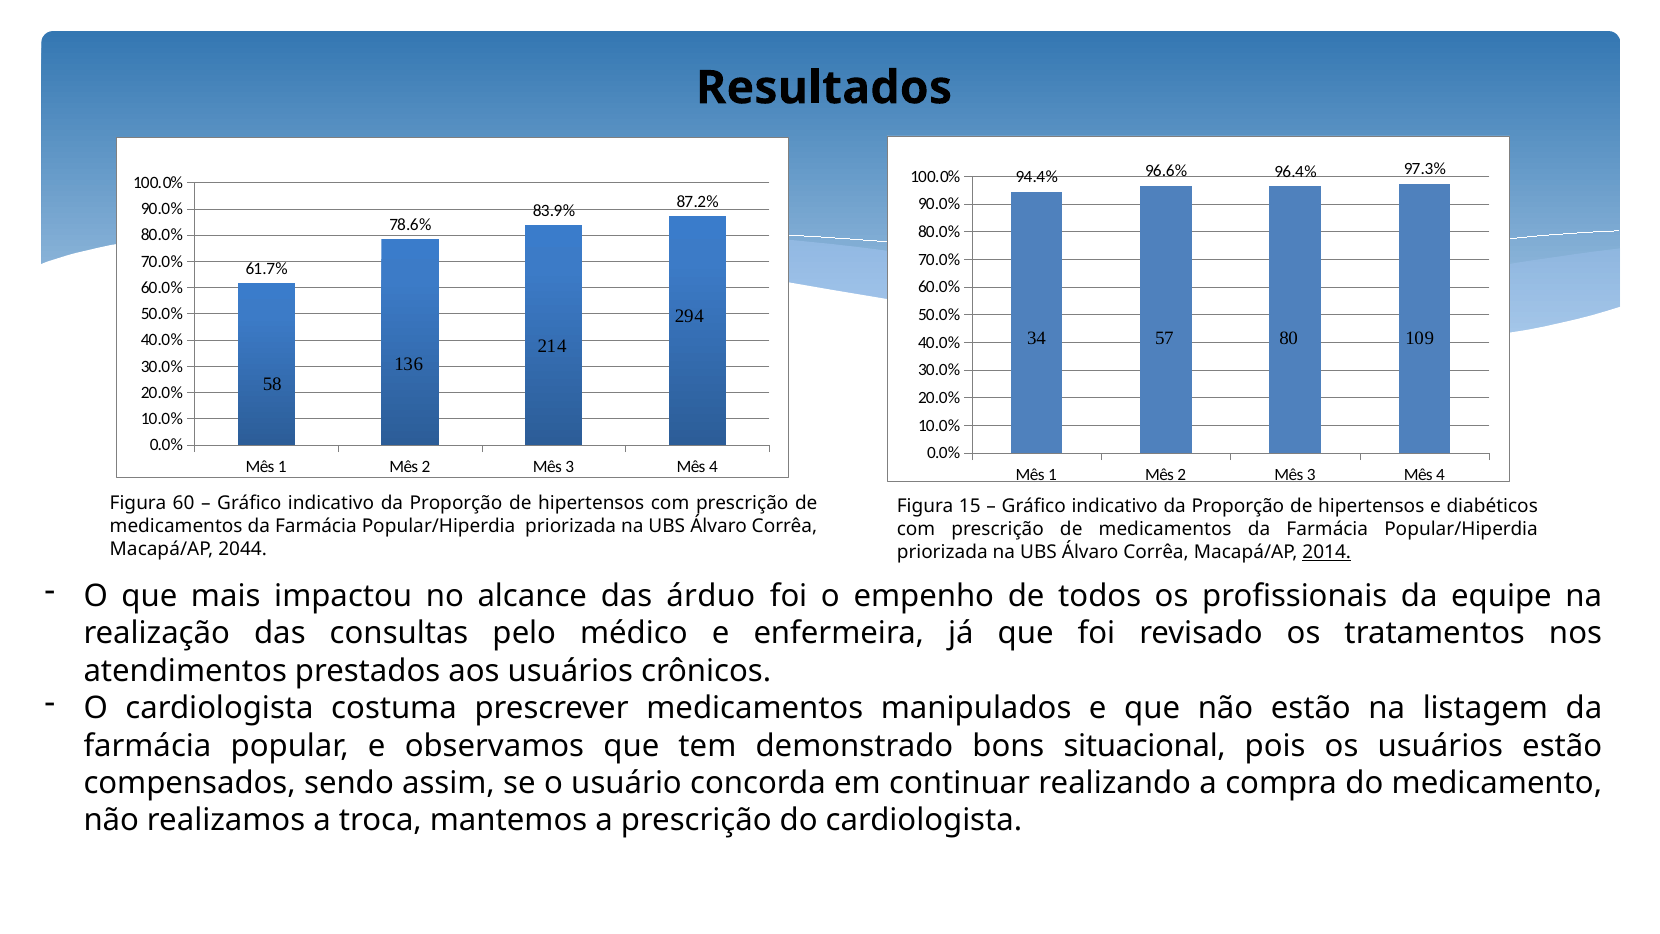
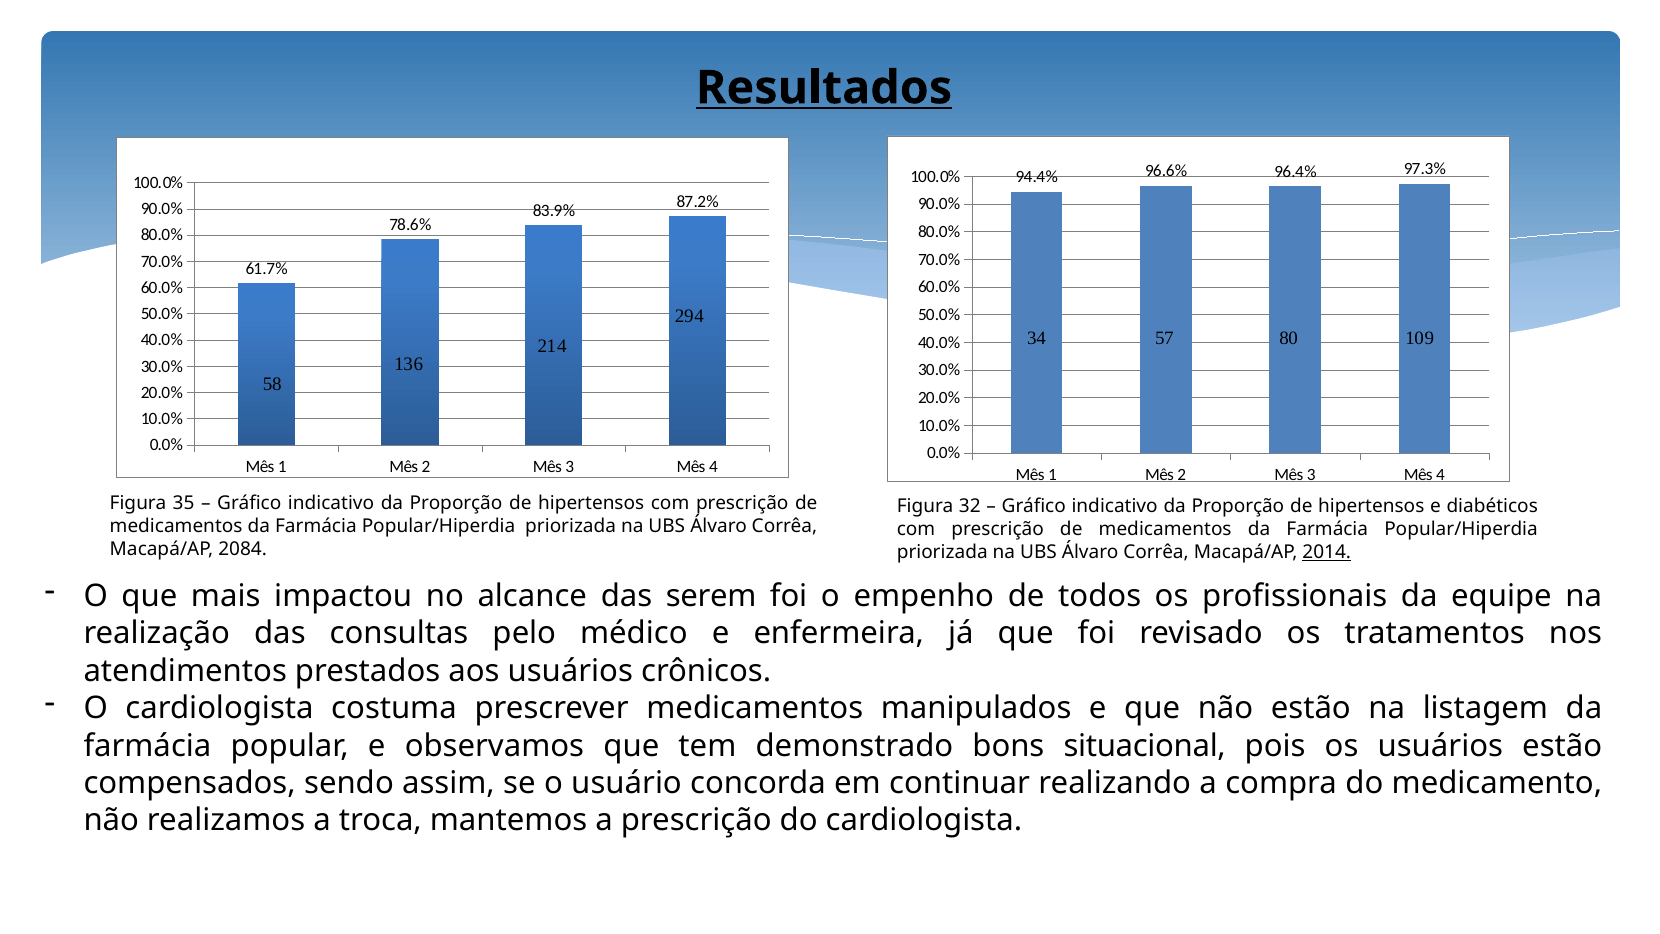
Resultados underline: none -> present (824, 88)
60: 60 -> 35 (184, 503)
15: 15 -> 32 (970, 506)
2044: 2044 -> 2084 (243, 549)
árduo: árduo -> serem (711, 596)
